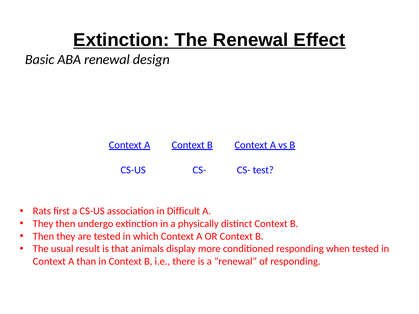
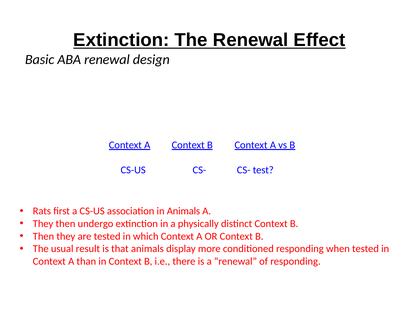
in Difficult: Difficult -> Animals (183, 211)
